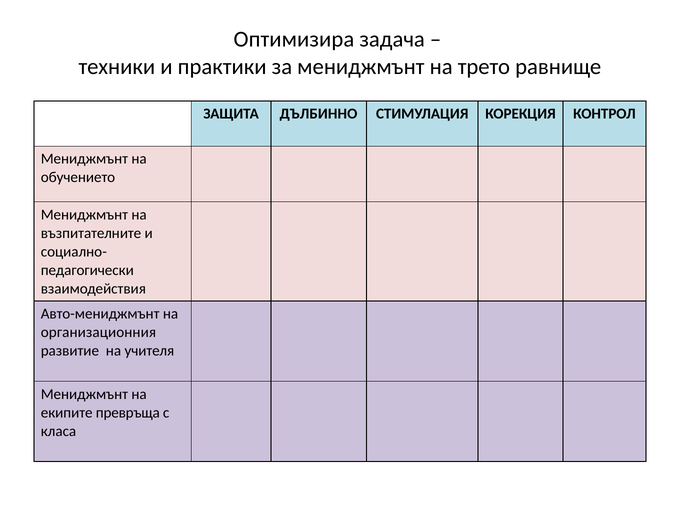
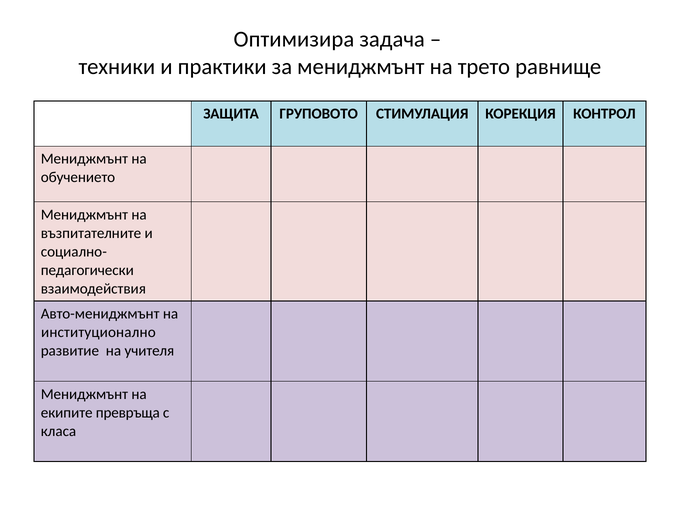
ДЪЛБИННО: ДЪЛБИННО -> ГРУПОВОТО (319, 114)
организационния: организационния -> институционално (98, 332)
